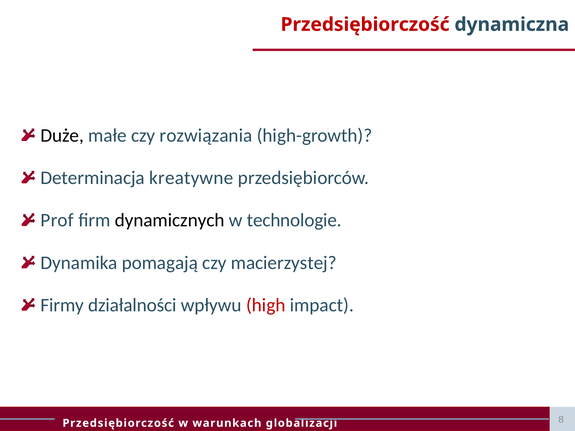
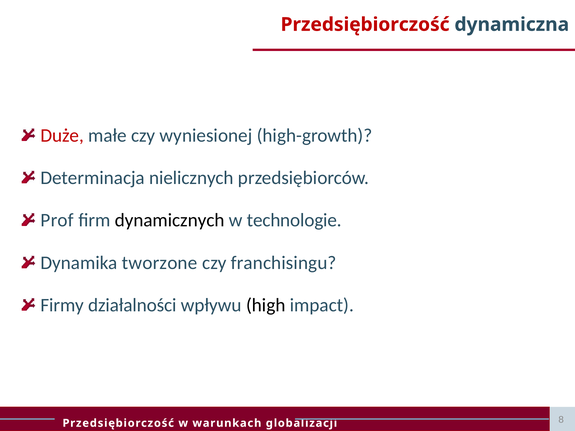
Duże colour: black -> red (62, 135)
rozwiązania: rozwiązania -> wyniesionej (206, 135)
kreatywne: kreatywne -> nielicznych (191, 178)
pomagają: pomagają -> tworzone (160, 263)
macierzystej: macierzystej -> franchisingu (284, 263)
high colour: red -> black (266, 305)
